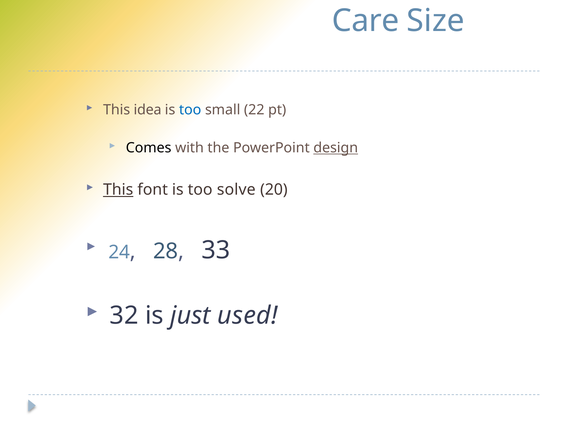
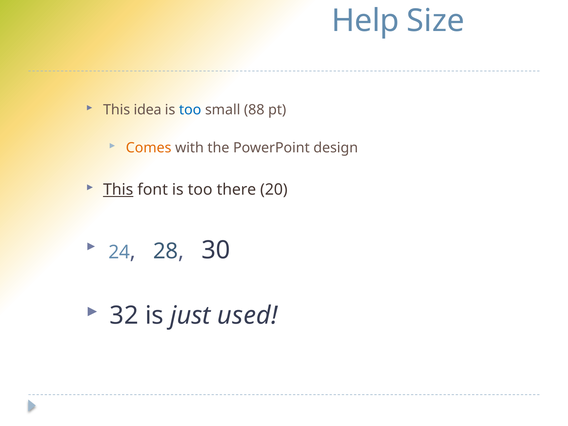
Care: Care -> Help (365, 21)
22: 22 -> 88 (254, 110)
Comes colour: black -> orange (149, 148)
design underline: present -> none (336, 148)
solve: solve -> there (236, 190)
33: 33 -> 30 (216, 250)
